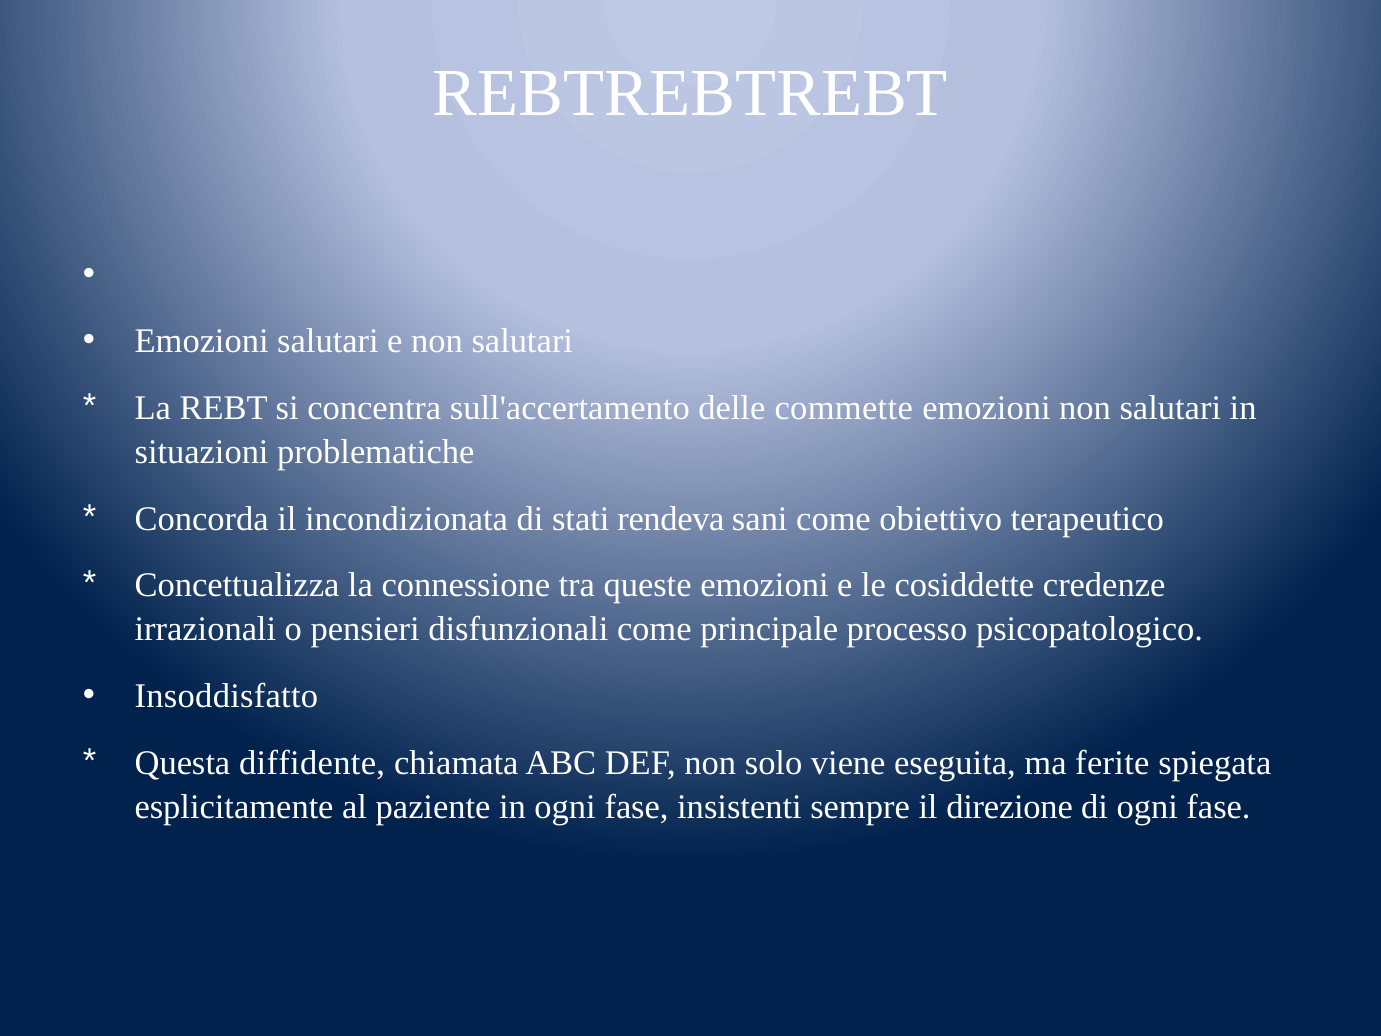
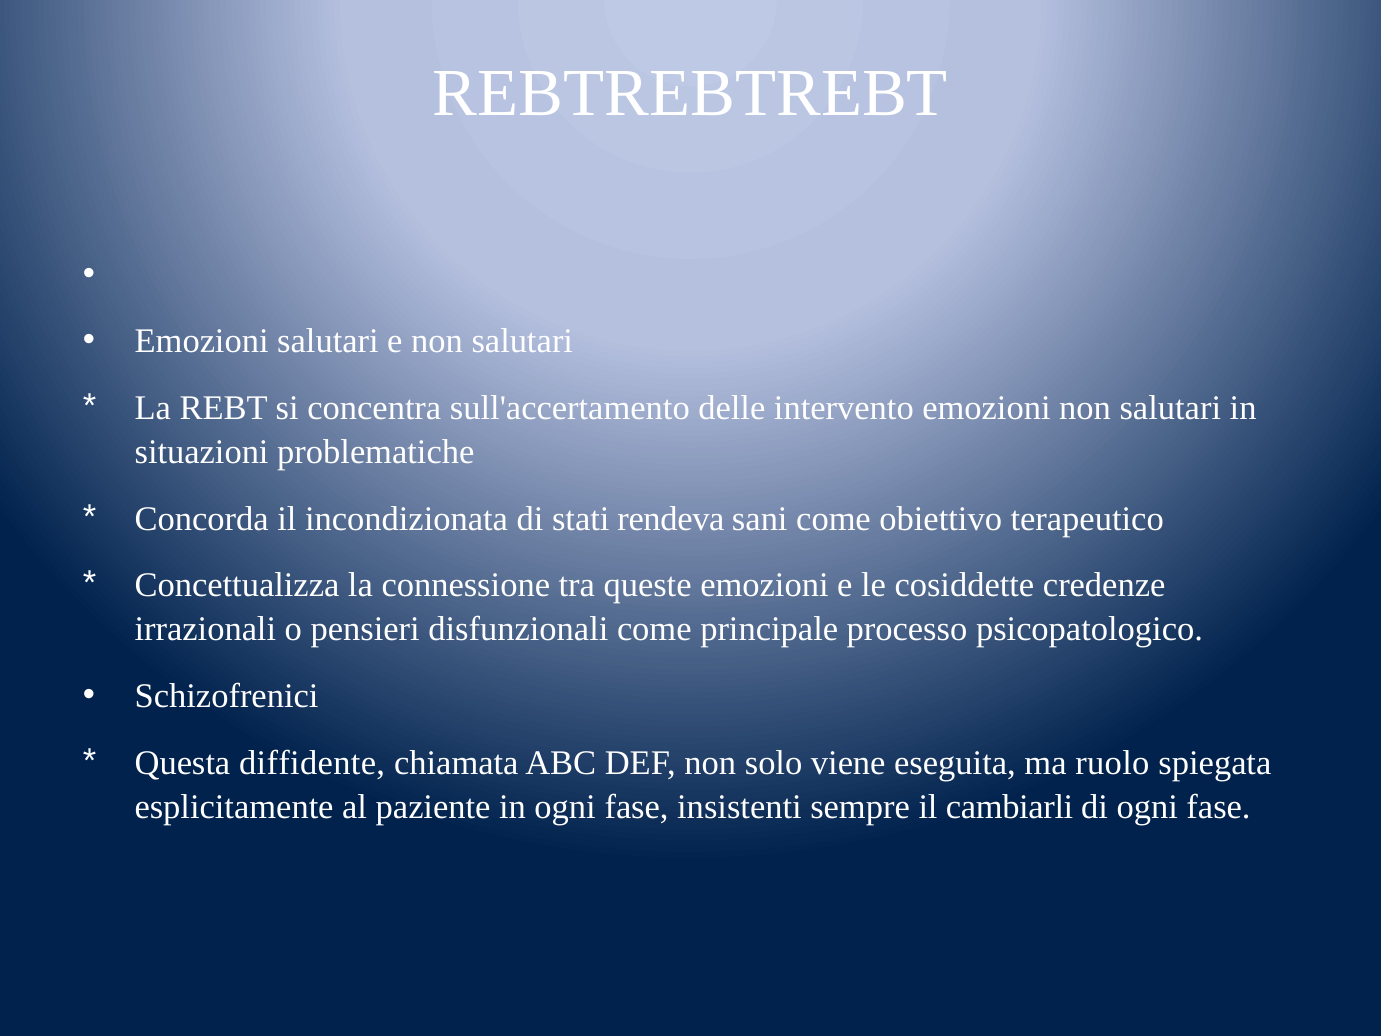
commette: commette -> intervento (844, 408)
Insoddisfatto: Insoddisfatto -> Schizofrenici (227, 696)
ferite: ferite -> ruolo (1112, 763)
direzione: direzione -> cambiarli (1010, 807)
